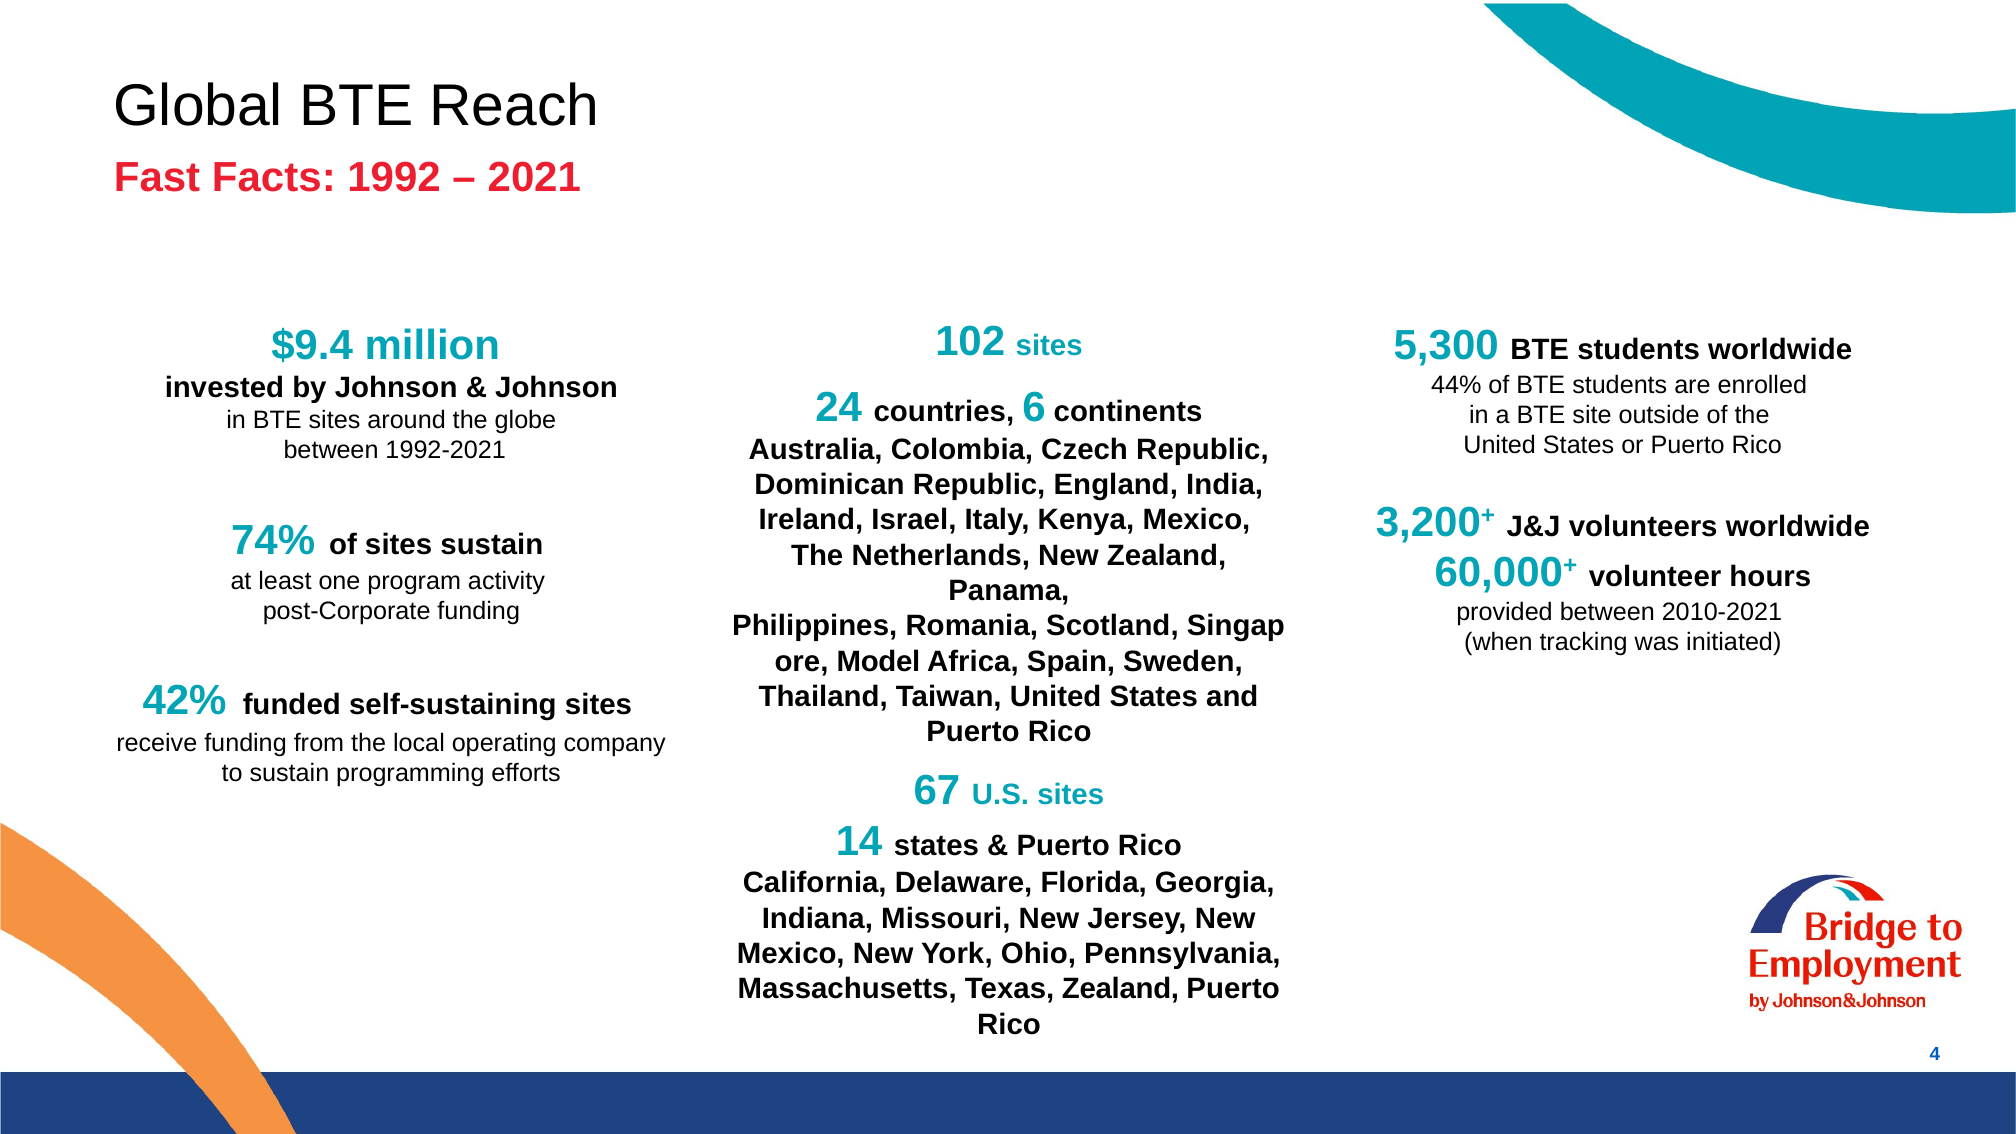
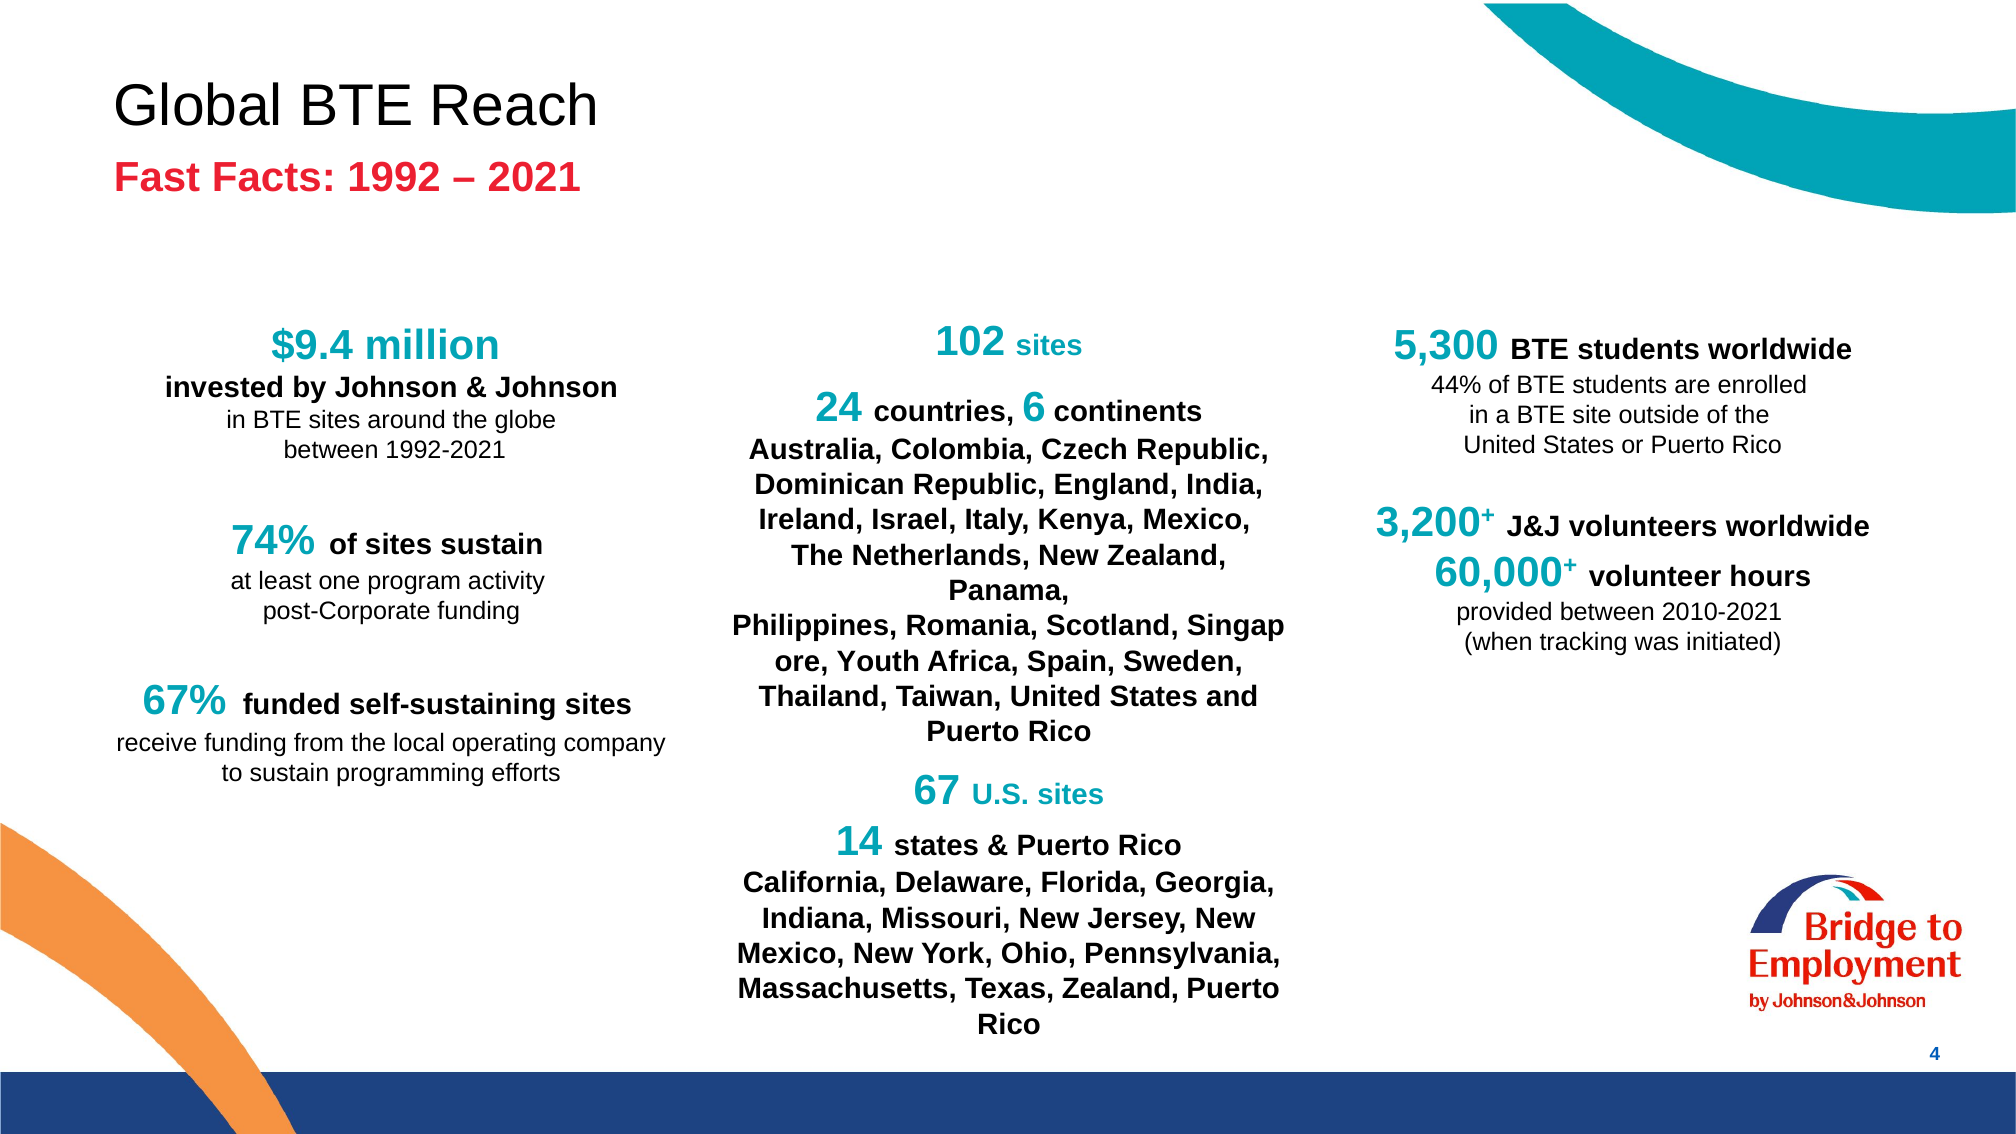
Model: Model -> Youth (878, 661)
42%: 42% -> 67% (184, 700)
